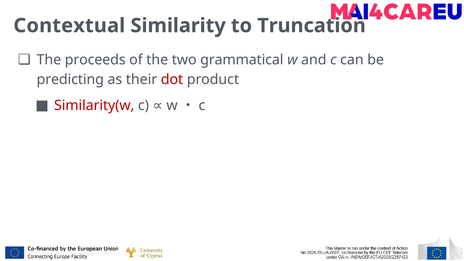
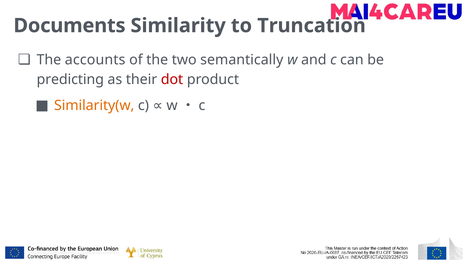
Contextual: Contextual -> Documents (69, 26)
proceeds: proceeds -> accounts (95, 60)
grammatical: grammatical -> semantically (242, 60)
Similarity(w colour: red -> orange (94, 105)
